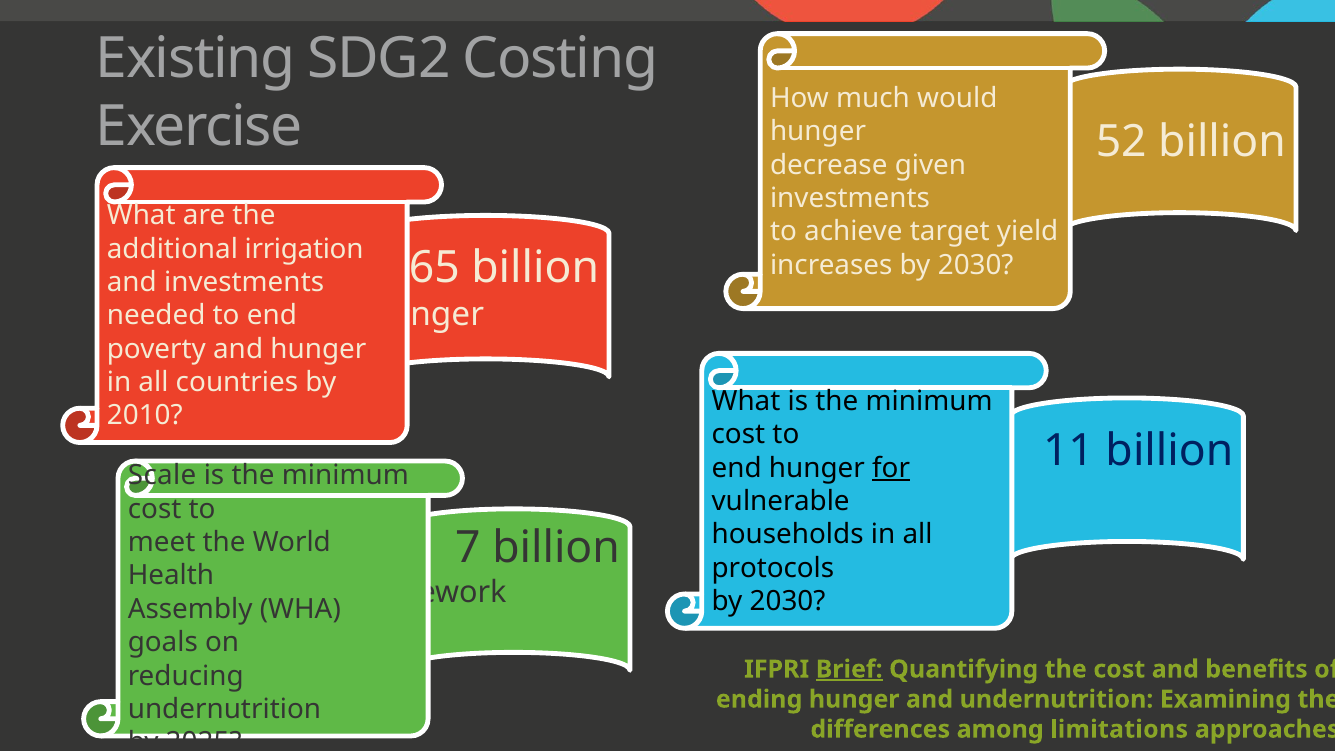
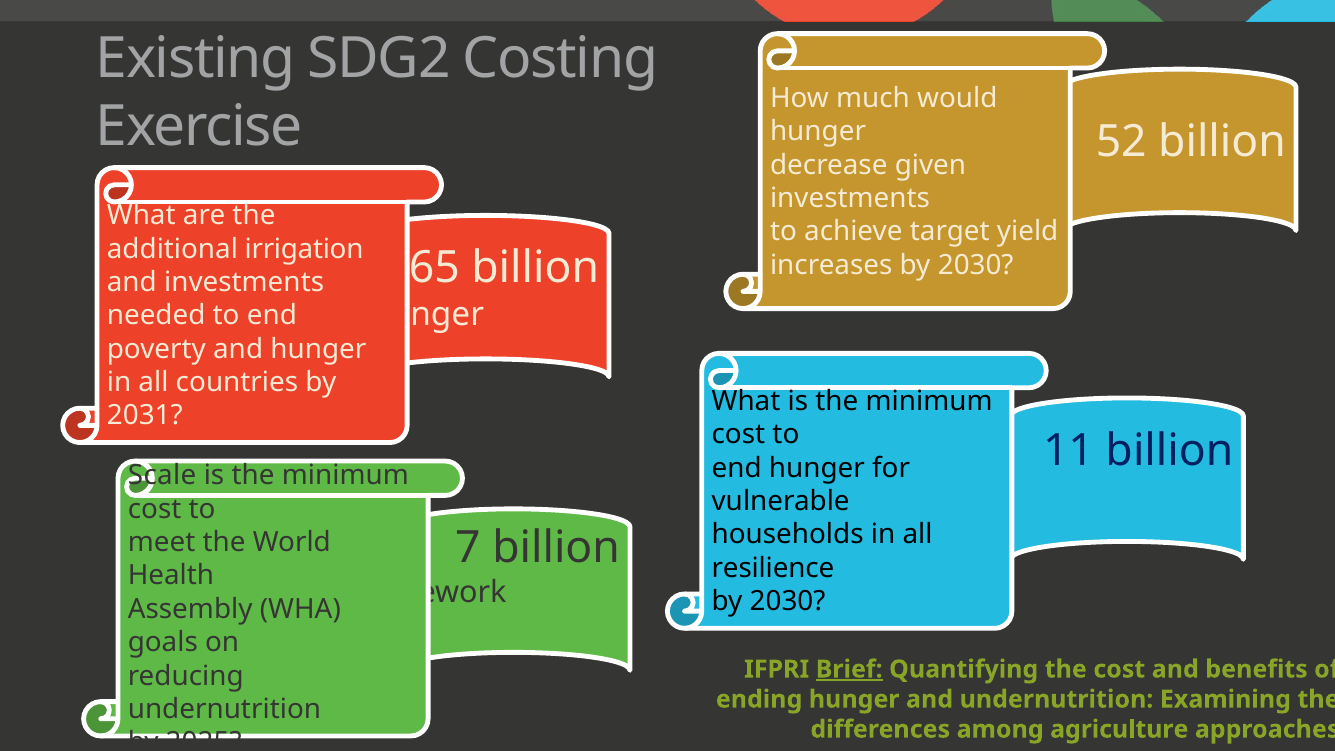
2010: 2010 -> 2031 (145, 416)
for underline: present -> none (891, 468)
protocols: protocols -> resilience (773, 568)
limitations: limitations -> agriculture (1119, 729)
